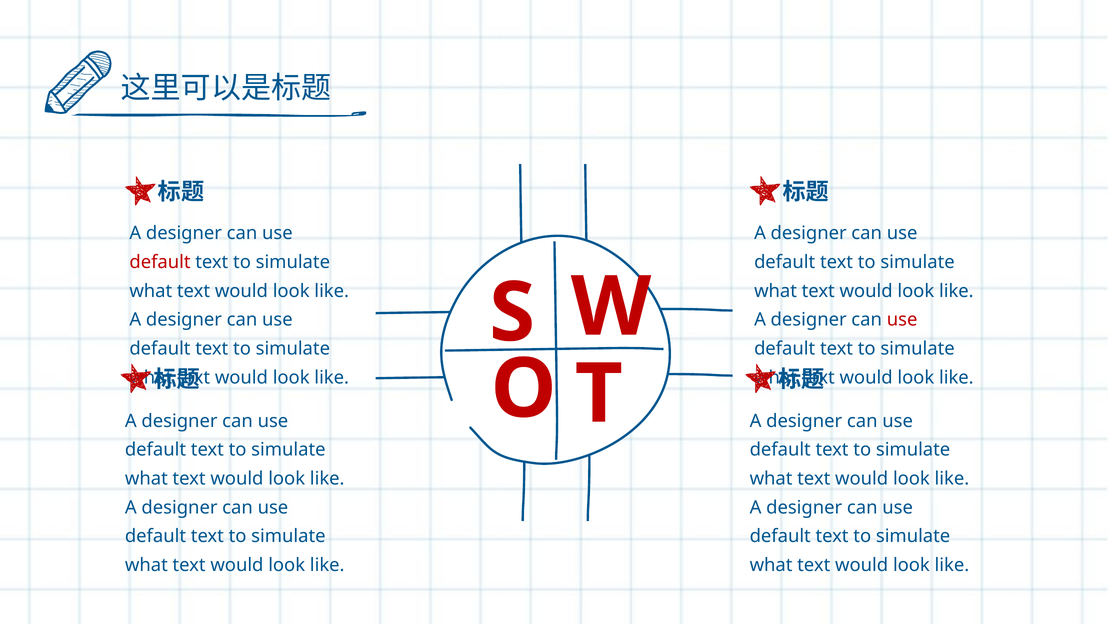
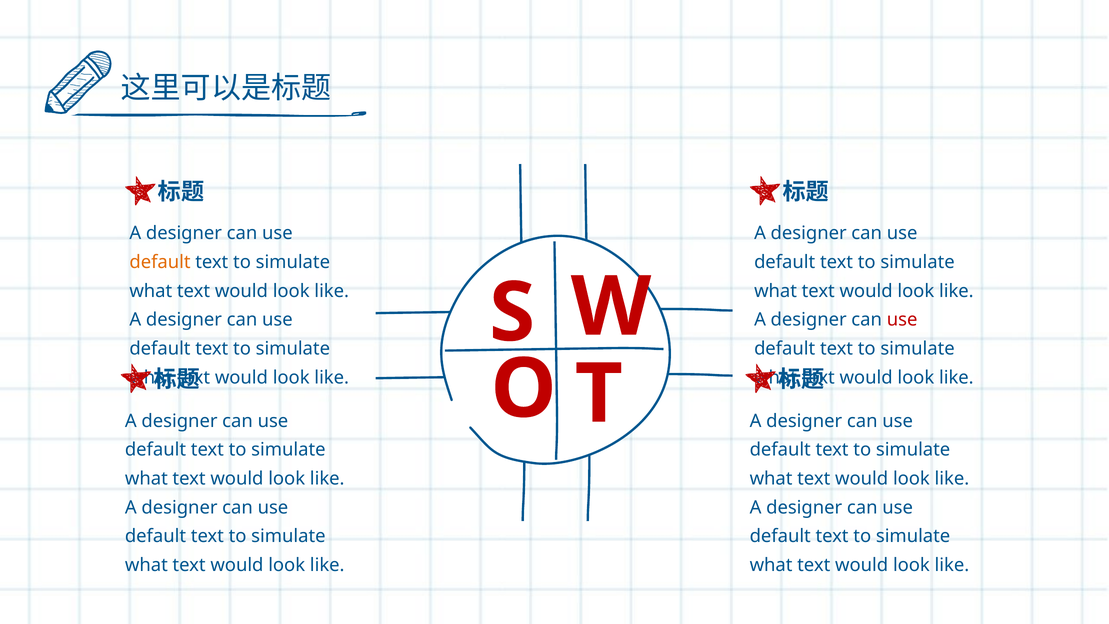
default colour: red -> orange (160, 262)
